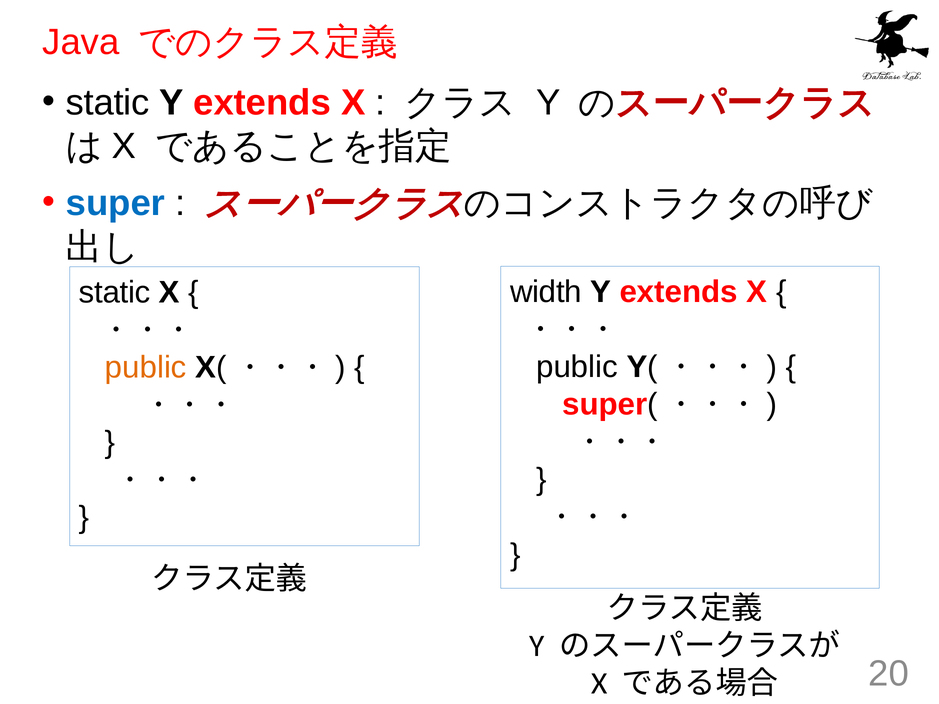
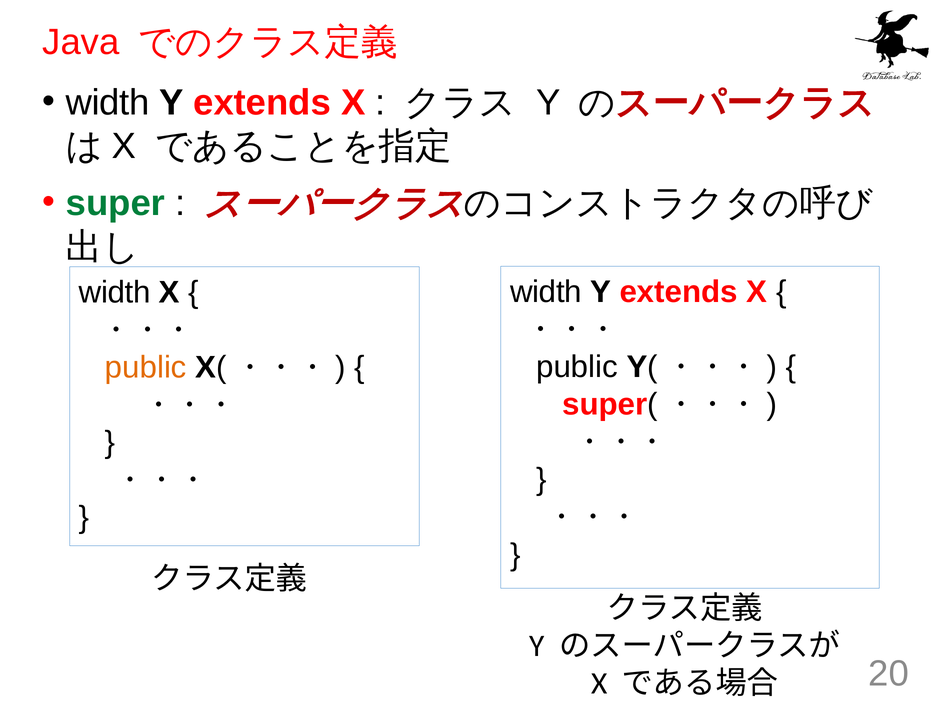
static: static -> width (108, 103)
super colour: blue -> green (116, 203)
static: static -> width (115, 292)
